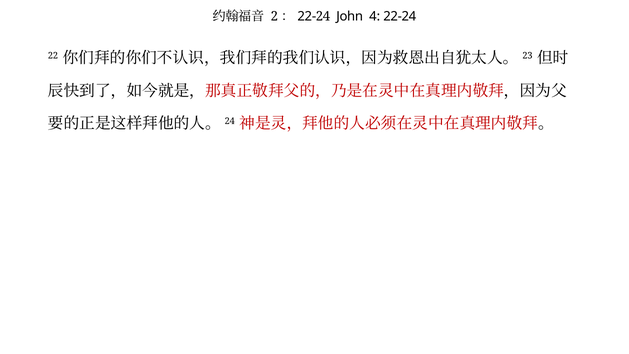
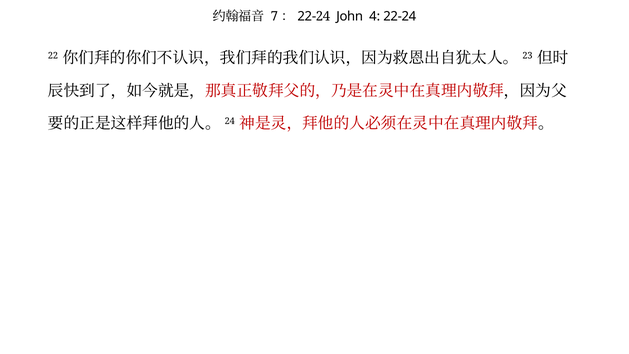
2: 2 -> 7 (274, 17)
